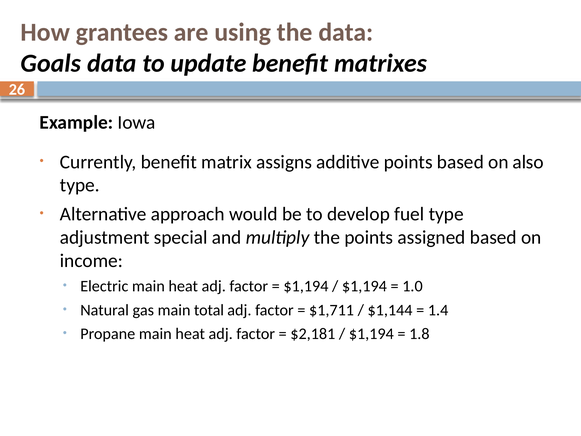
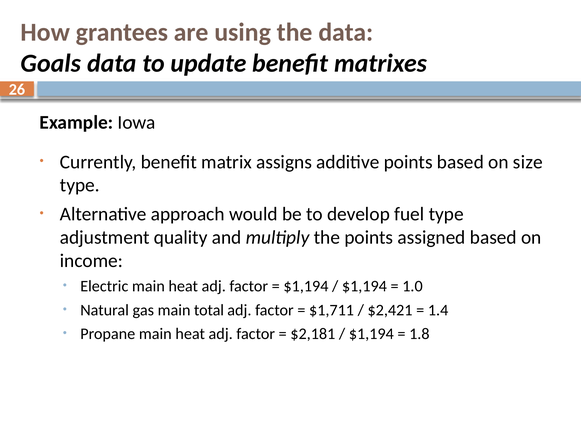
also: also -> size (528, 162)
special: special -> quality (181, 237)
$1,144: $1,144 -> $2,421 (390, 310)
